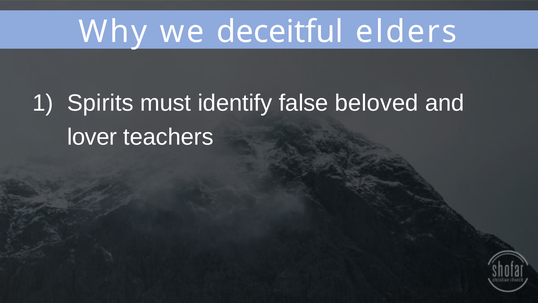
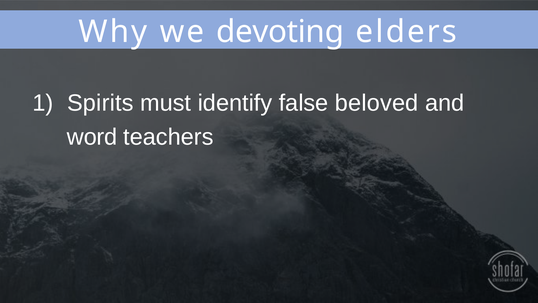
deceitful: deceitful -> devoting (280, 32)
lover: lover -> word (92, 137)
